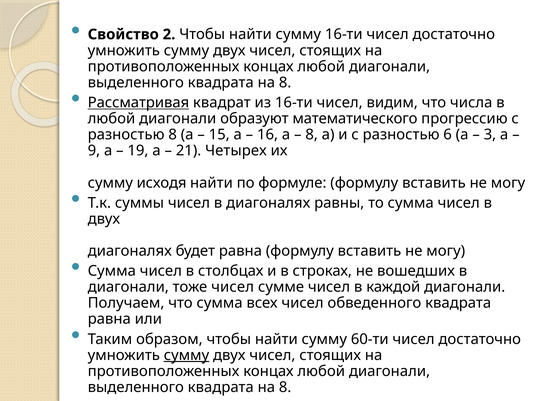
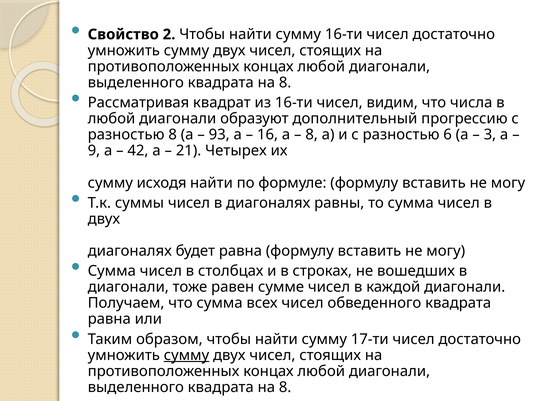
Рассматривая underline: present -> none (138, 103)
математического: математического -> дополнительный (355, 119)
15: 15 -> 93 (219, 135)
19: 19 -> 42 (138, 151)
тоже чисел: чисел -> равен (233, 287)
60-ти: 60-ти -> 17-ти (370, 339)
